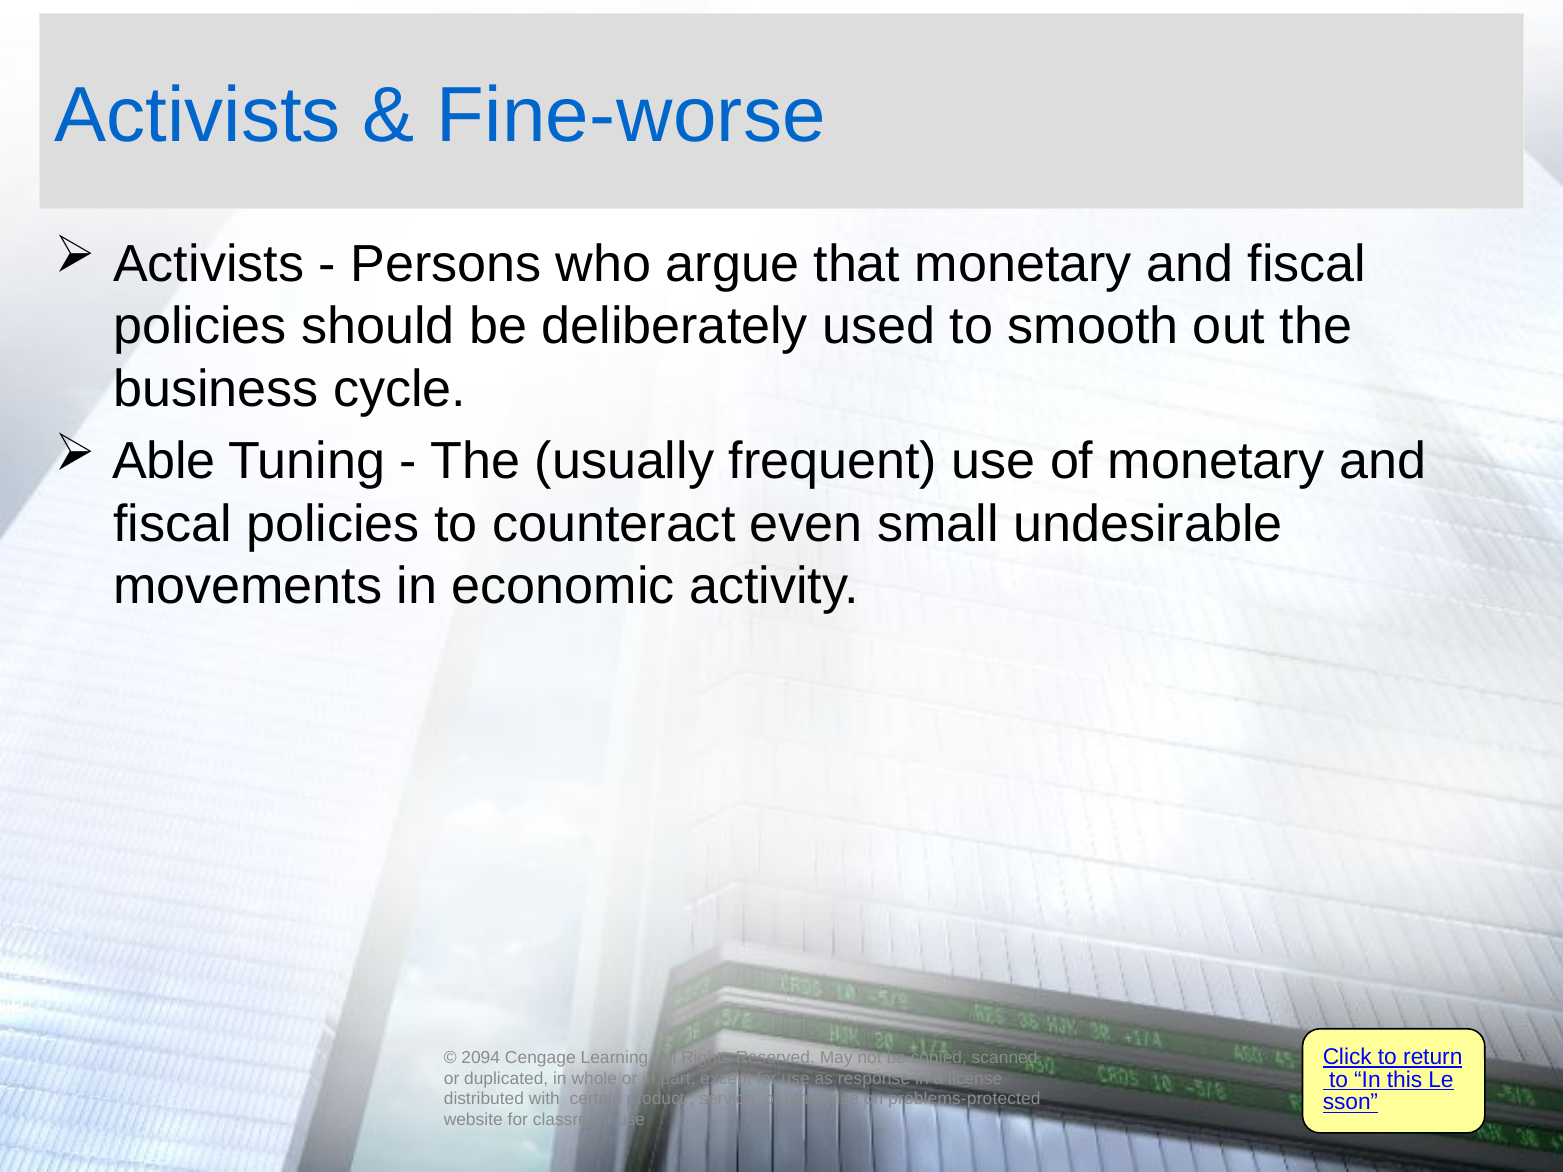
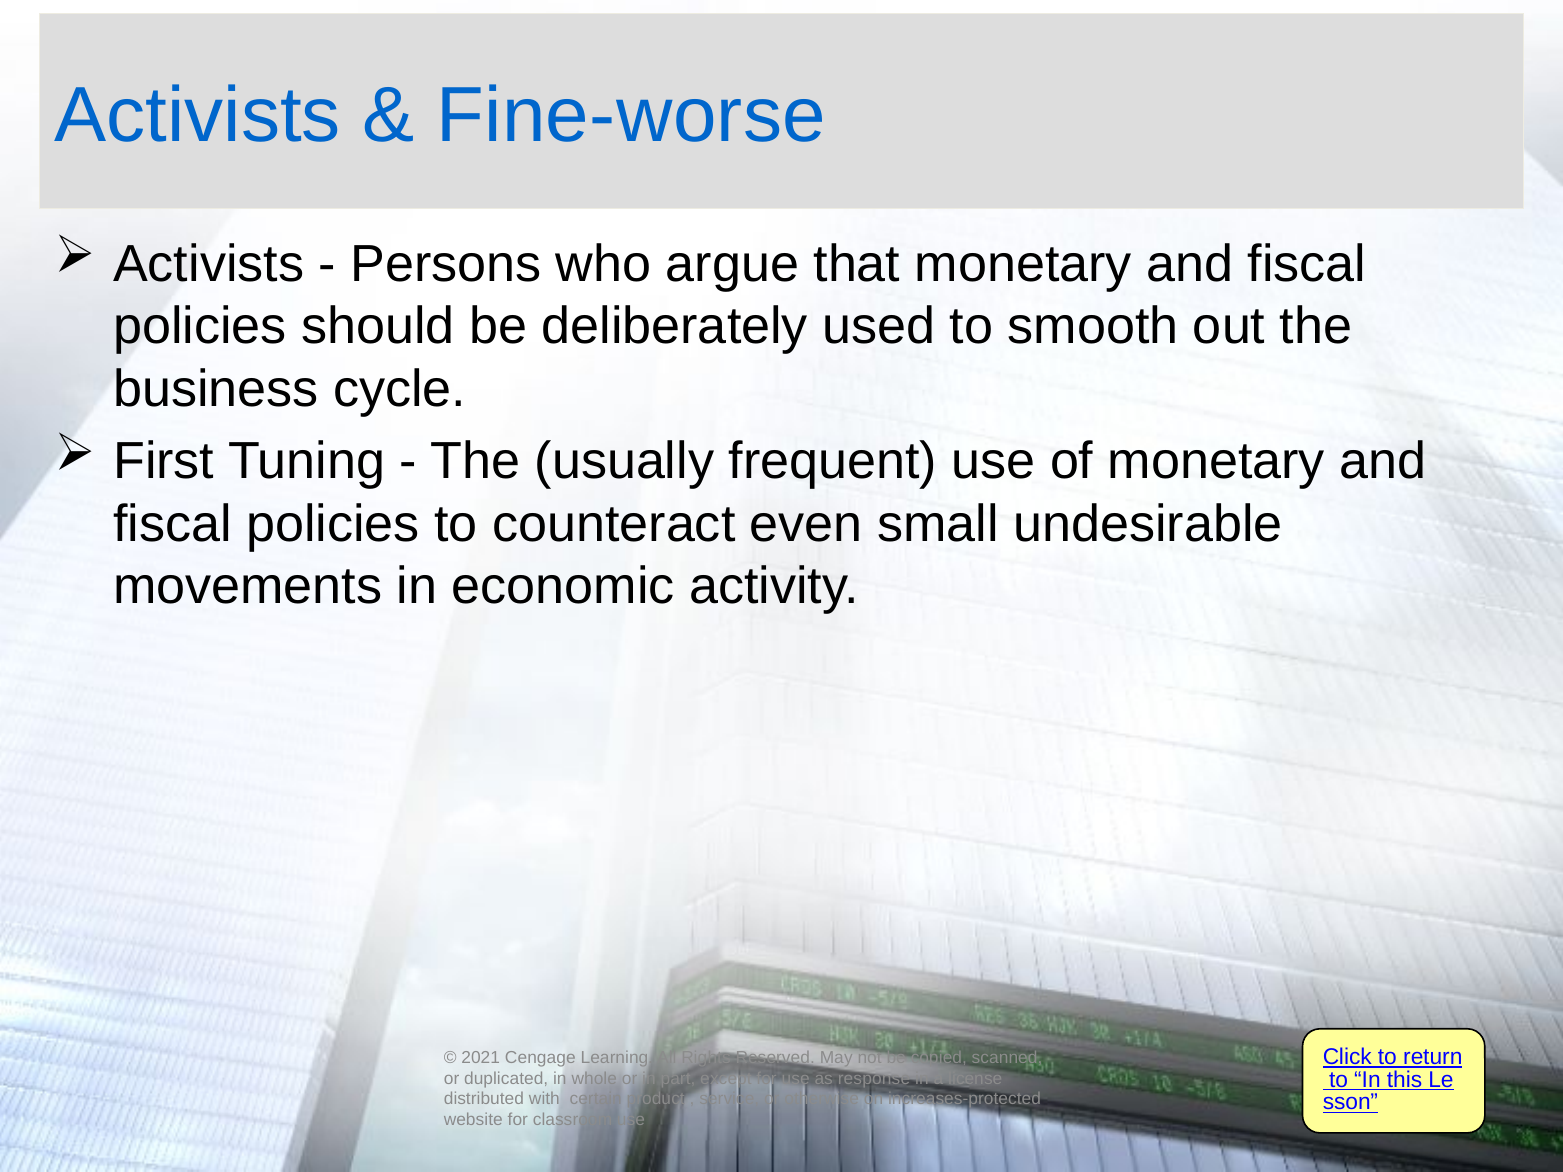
Able: Able -> First (164, 462)
2094: 2094 -> 2021 (481, 1058)
problems-protected: problems-protected -> increases-protected (965, 1099)
